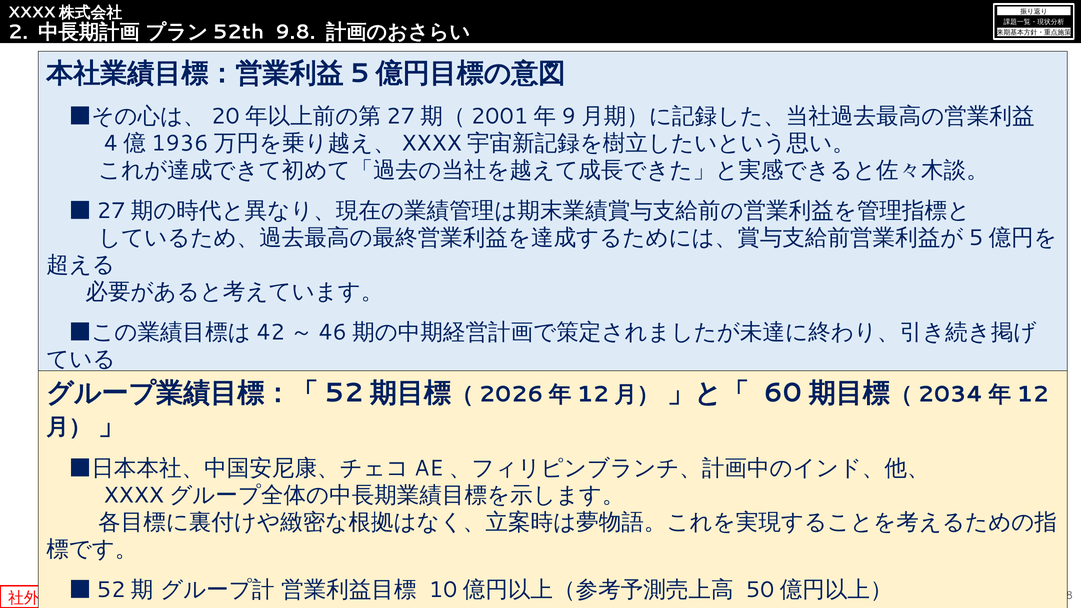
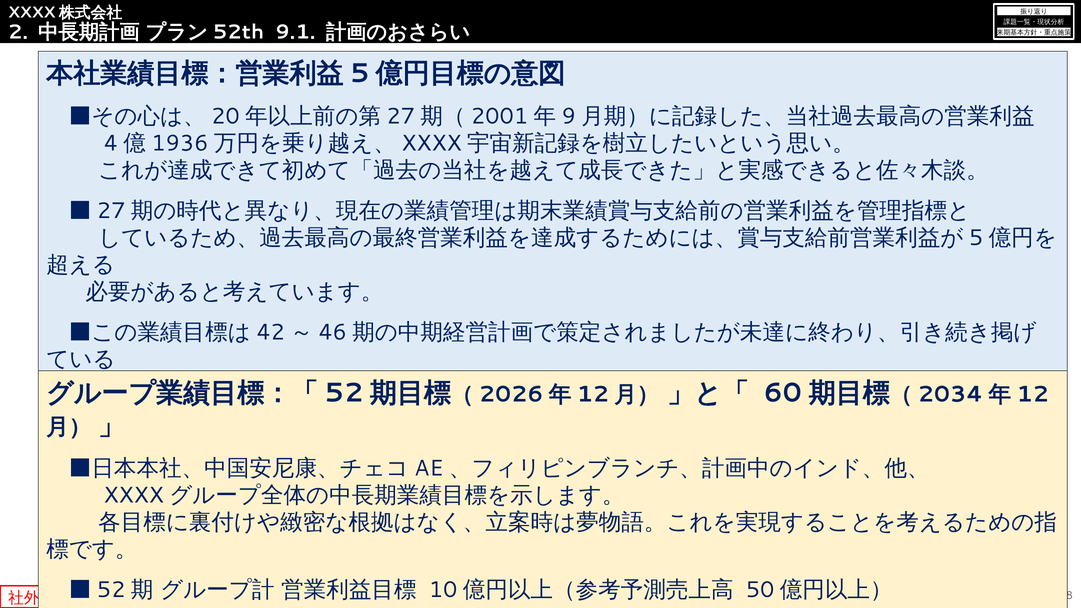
9.8: 9.8 -> 9.1 (295, 32)
